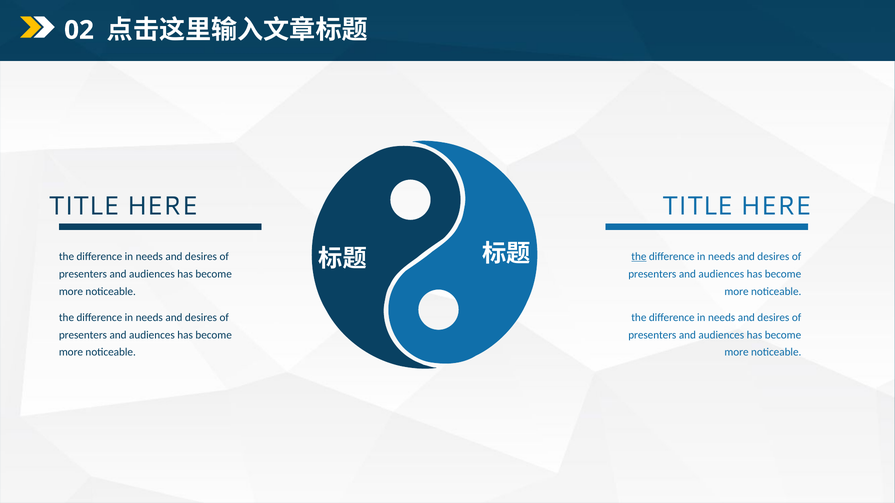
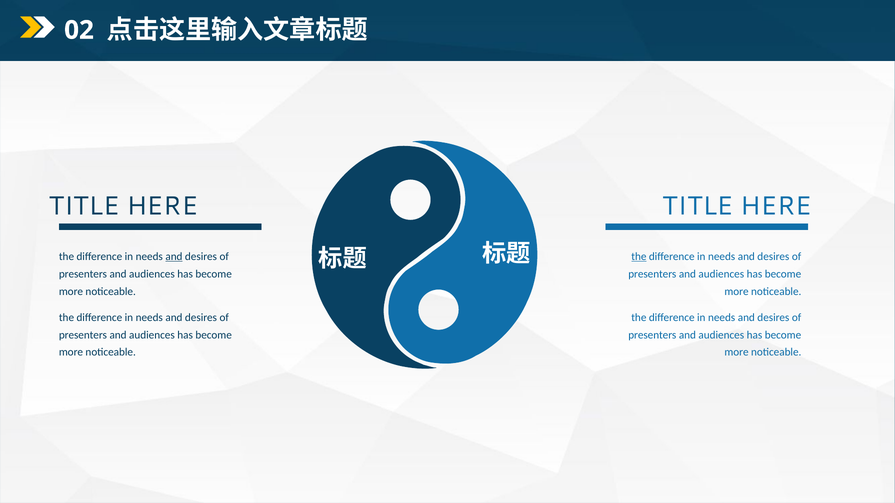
and underline: none -> present (174, 257)
